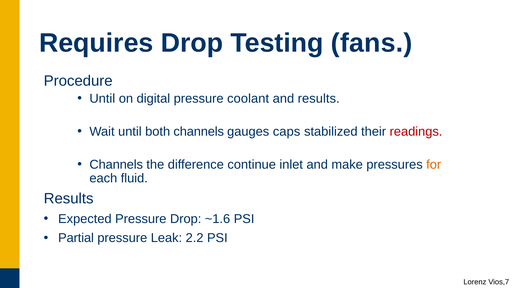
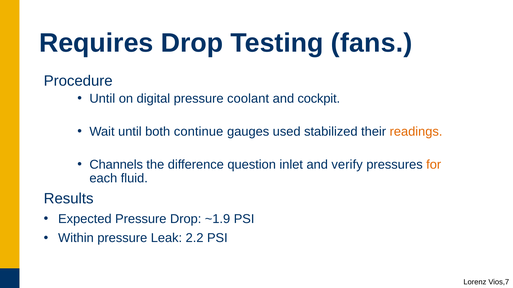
and results: results -> cockpit (319, 99)
both channels: channels -> continue (199, 132)
caps: caps -> used (287, 132)
readings colour: red -> orange (416, 132)
continue: continue -> question (252, 165)
make: make -> verify (347, 165)
~1.6: ~1.6 -> ~1.9 (218, 219)
Partial: Partial -> Within (76, 239)
